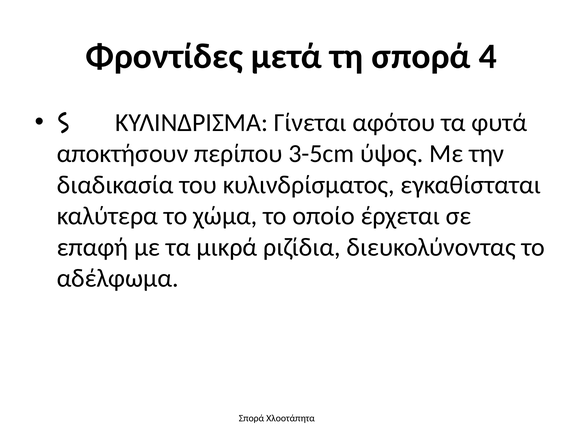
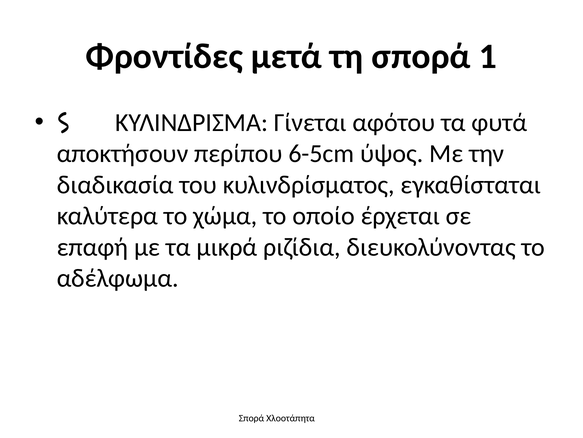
4: 4 -> 1 (488, 56)
3-5cm: 3-5cm -> 6-5cm (321, 153)
